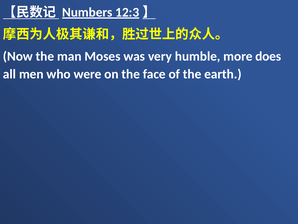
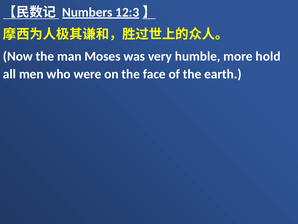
does: does -> hold (268, 56)
